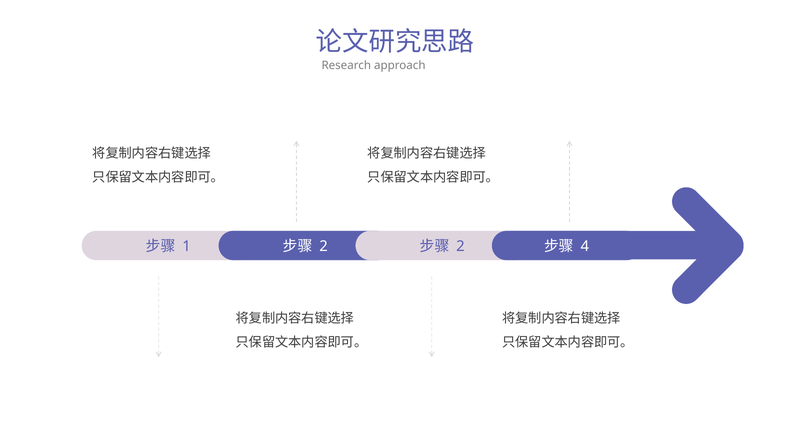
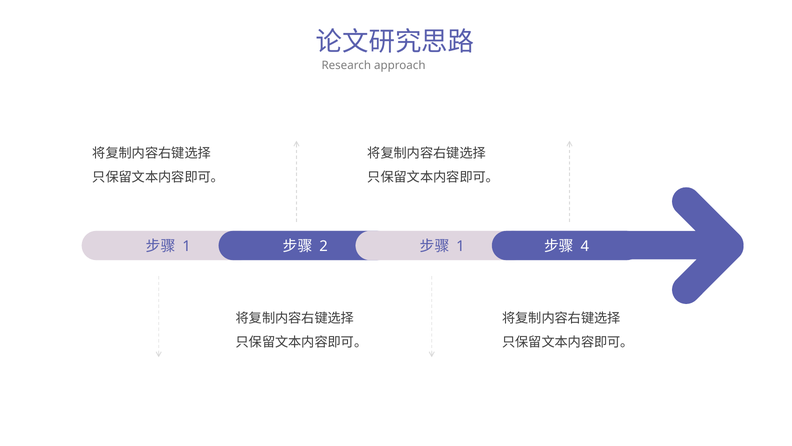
2: 2 -> 1 (460, 246)
